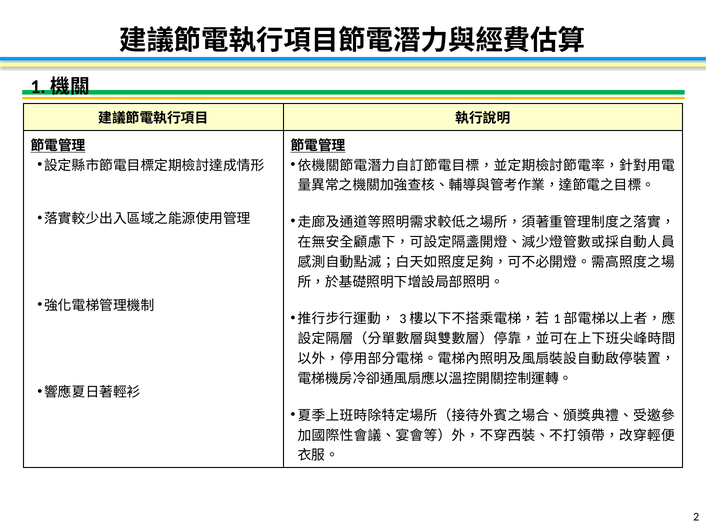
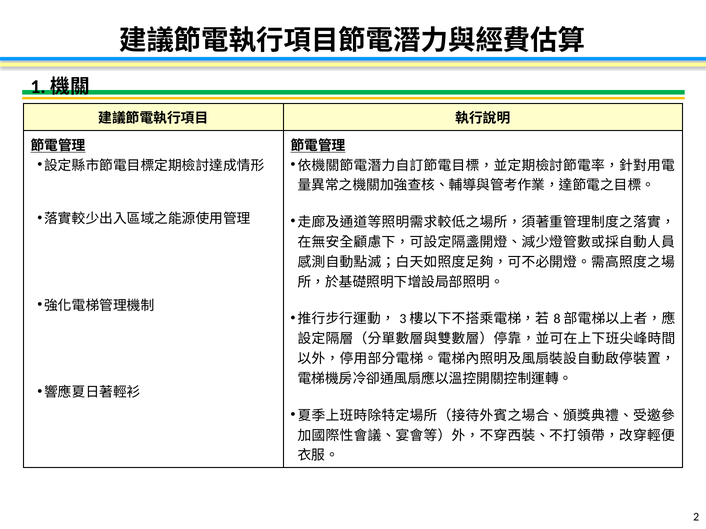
1: 1 -> 8 (557, 319)
